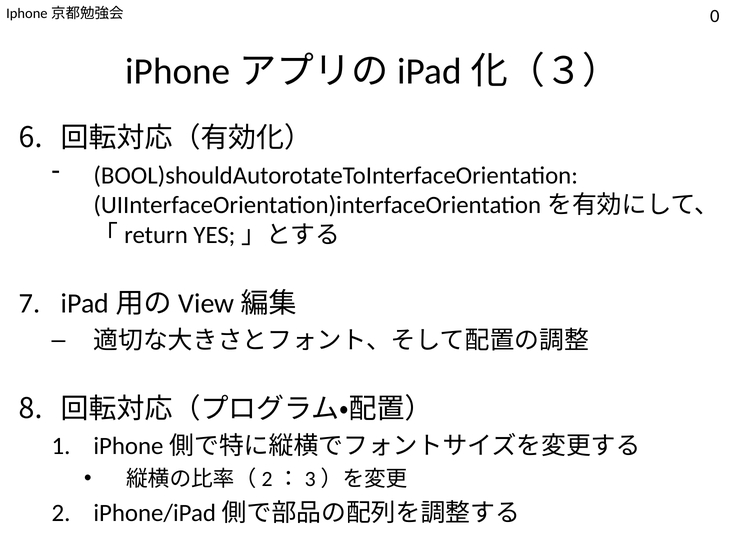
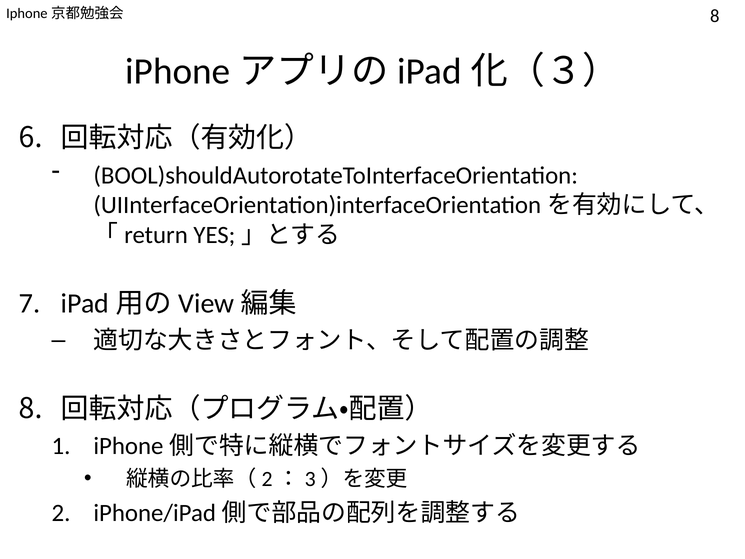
0: 0 -> 8 (715, 16)
